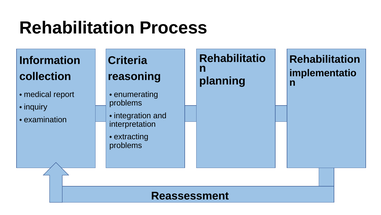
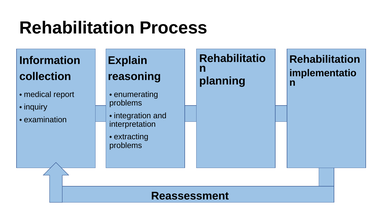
Criteria: Criteria -> Explain (128, 60)
